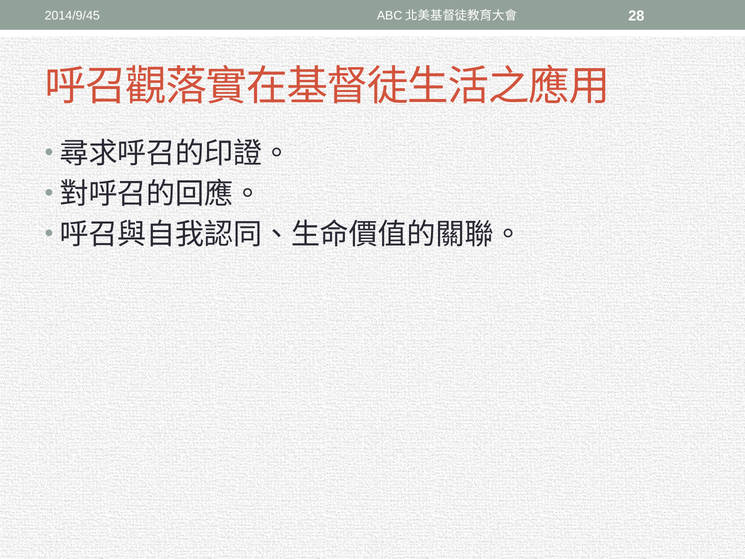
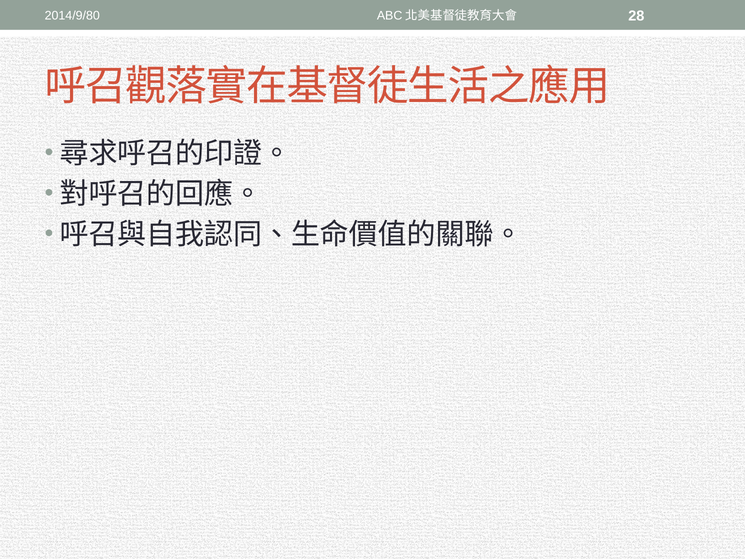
2014/9/45: 2014/9/45 -> 2014/9/80 (72, 16)
